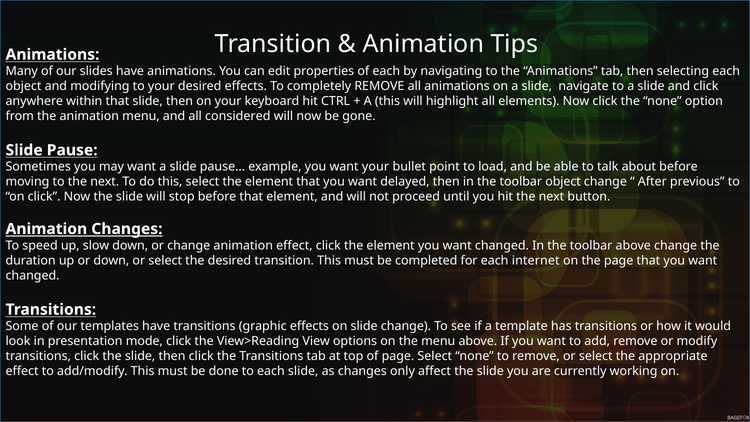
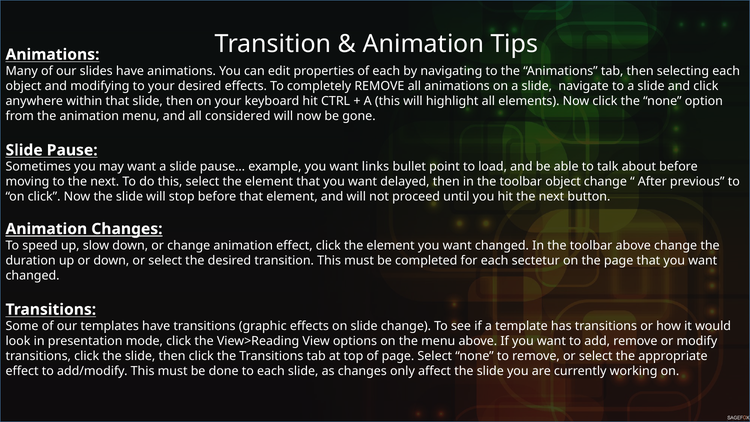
want your: your -> links (375, 167)
internet: internet -> sectetur (536, 261)
